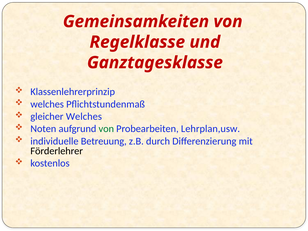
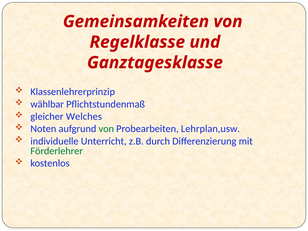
welches: welches -> wählbar (47, 104)
Betreuung: Betreuung -> Unterricht (104, 141)
Förderlehrer colour: black -> green (57, 151)
